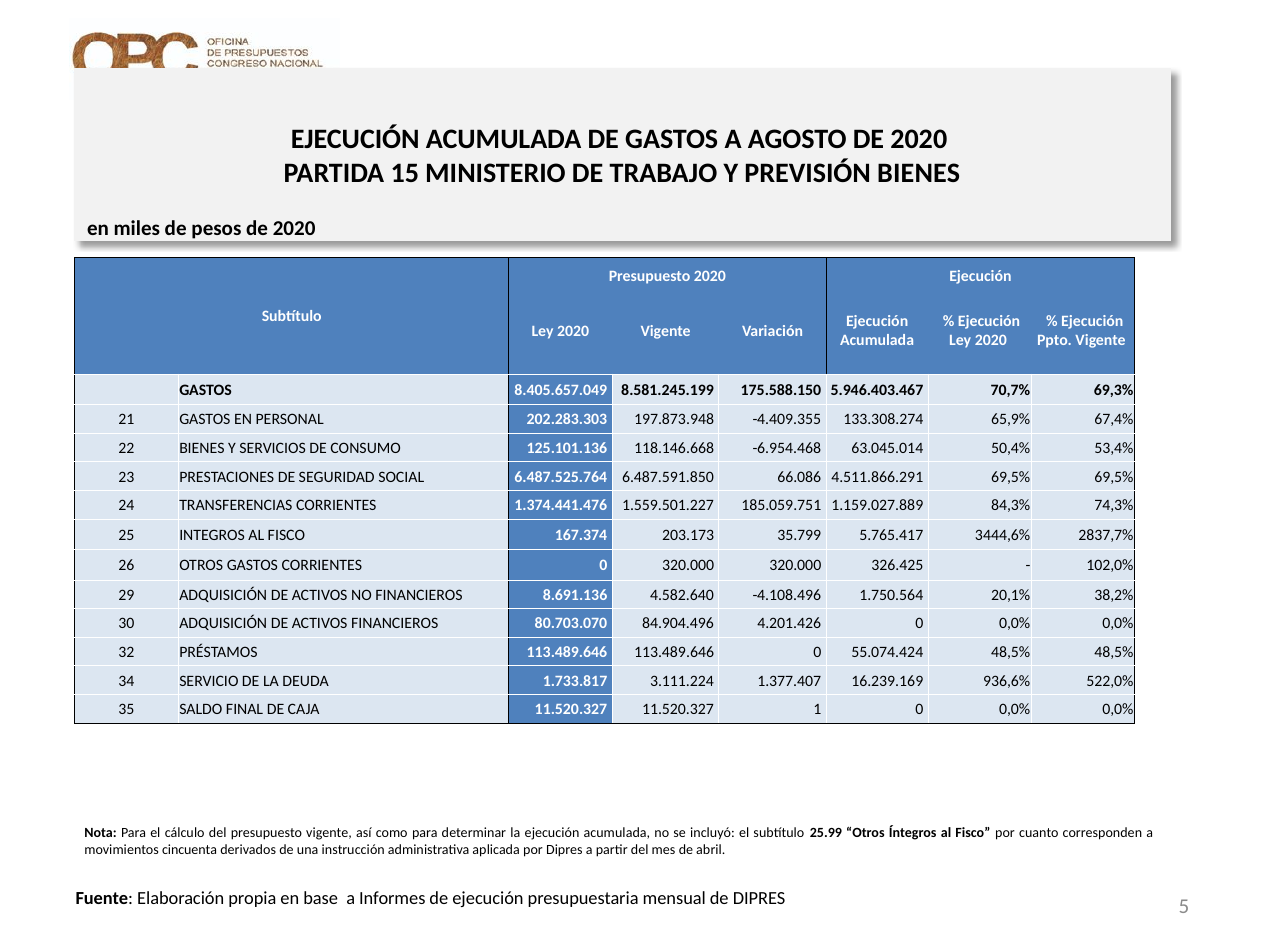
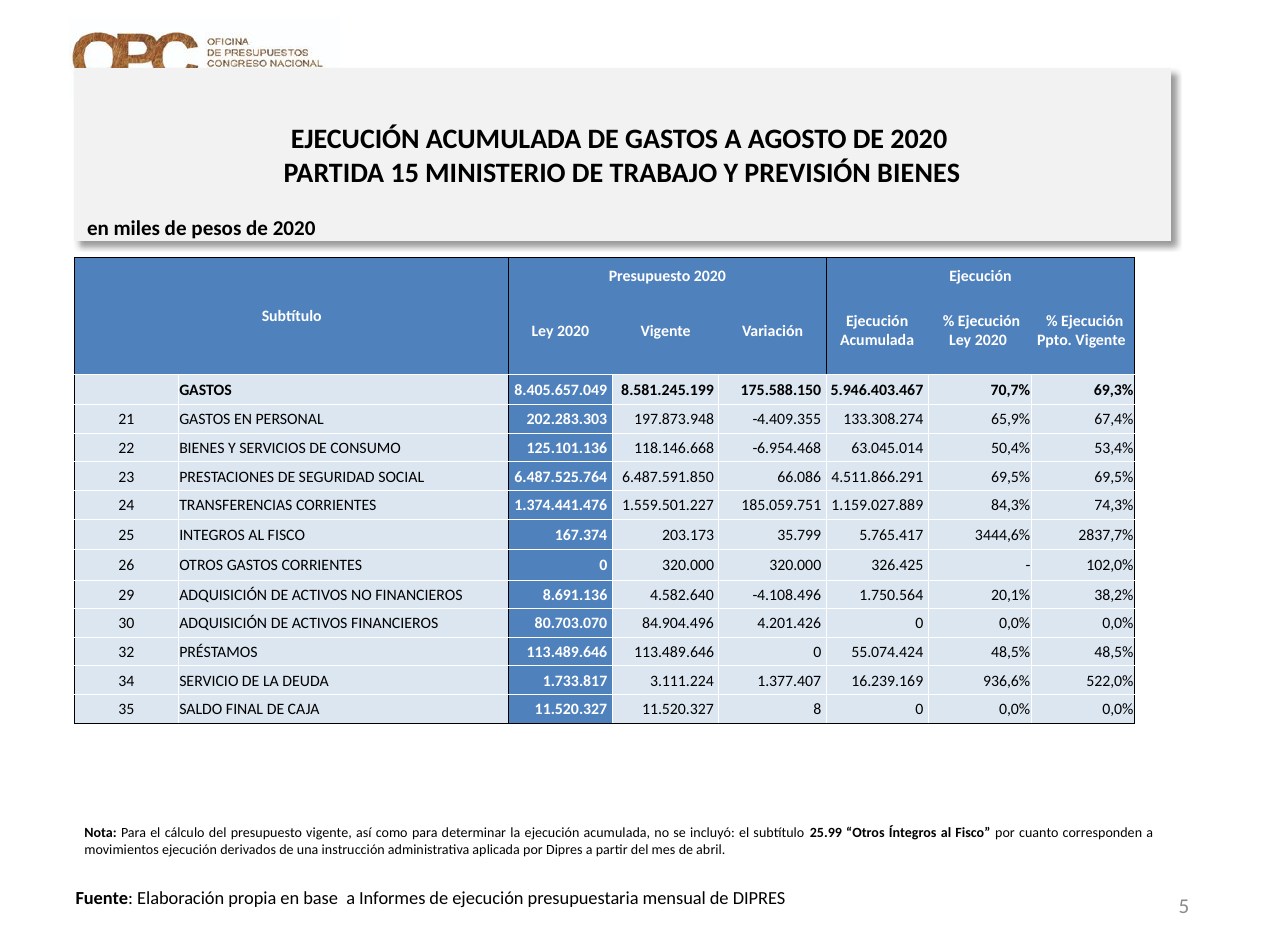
1: 1 -> 8 (817, 709)
movimientos cincuenta: cincuenta -> ejecución (189, 850)
